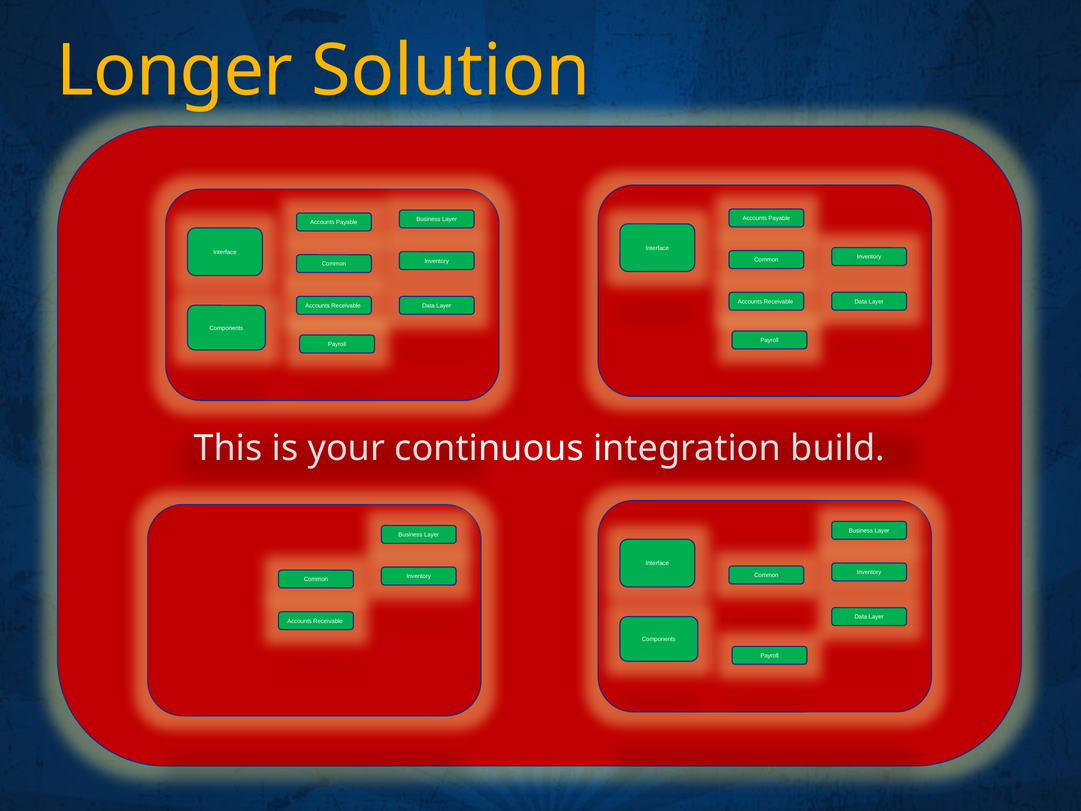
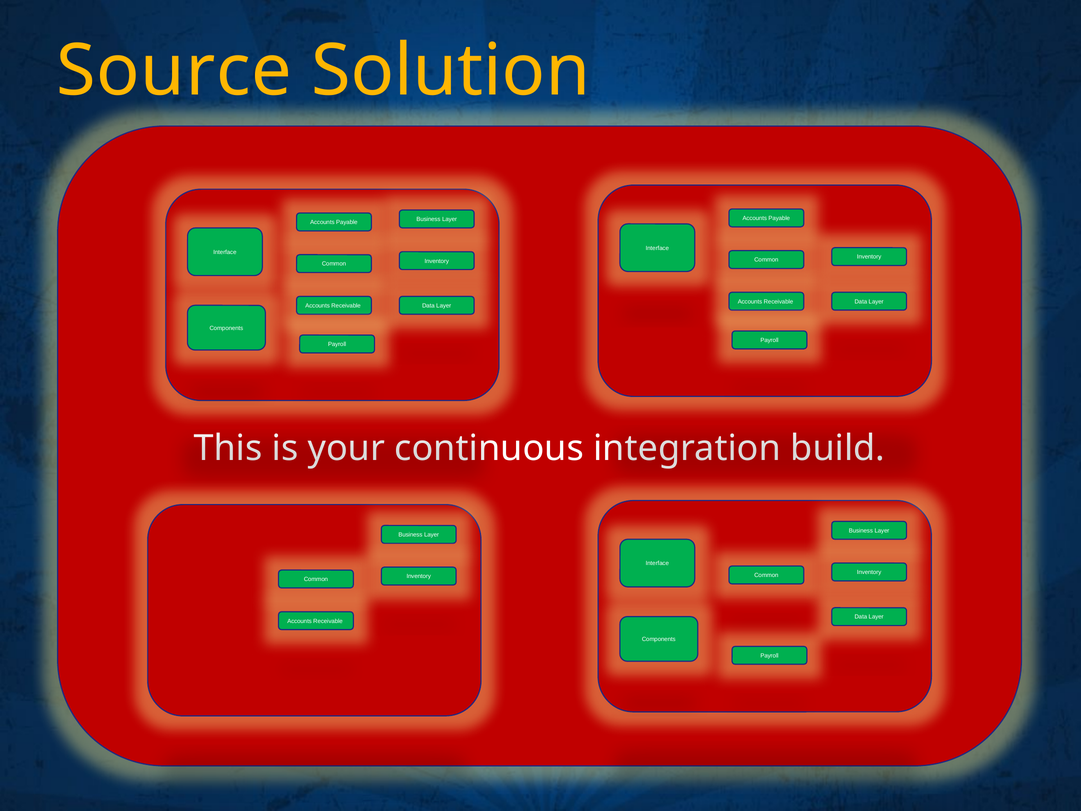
Longer: Longer -> Source (174, 71)
